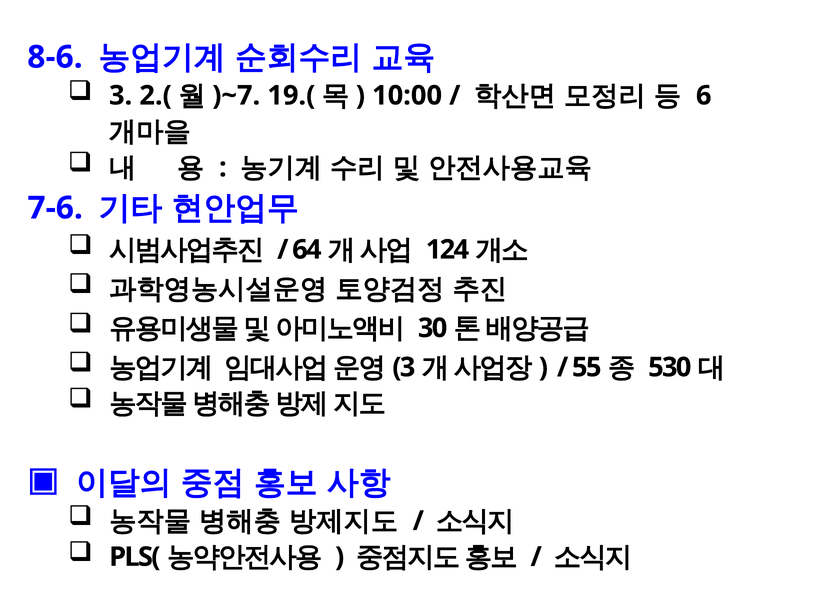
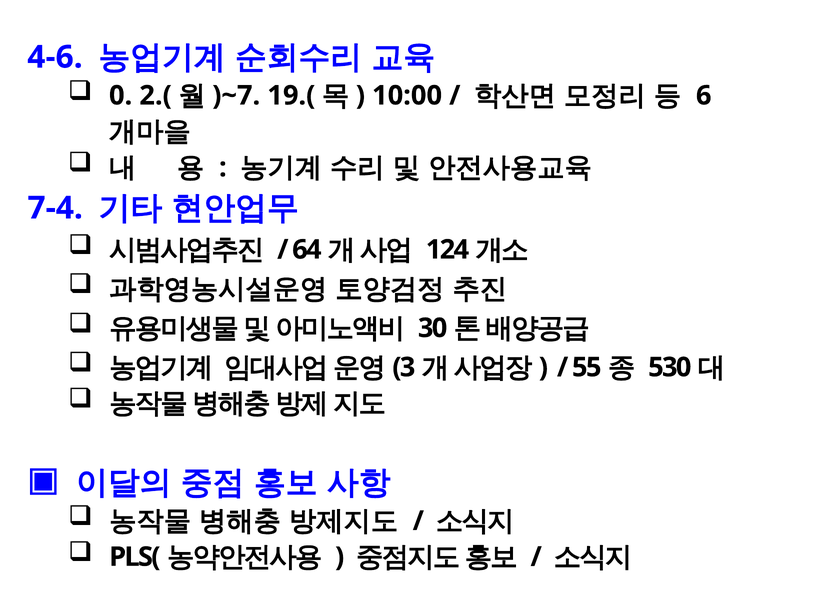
8-6: 8-6 -> 4-6 (55, 57)
3: 3 -> 0 (121, 96)
7-6: 7-6 -> 7-4 (55, 208)
